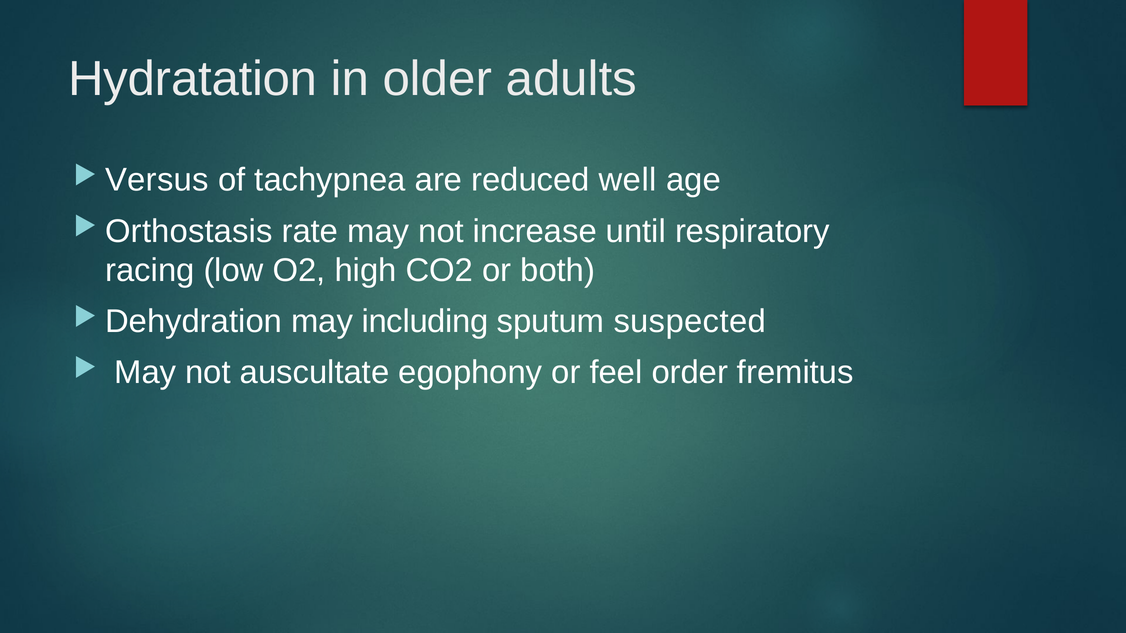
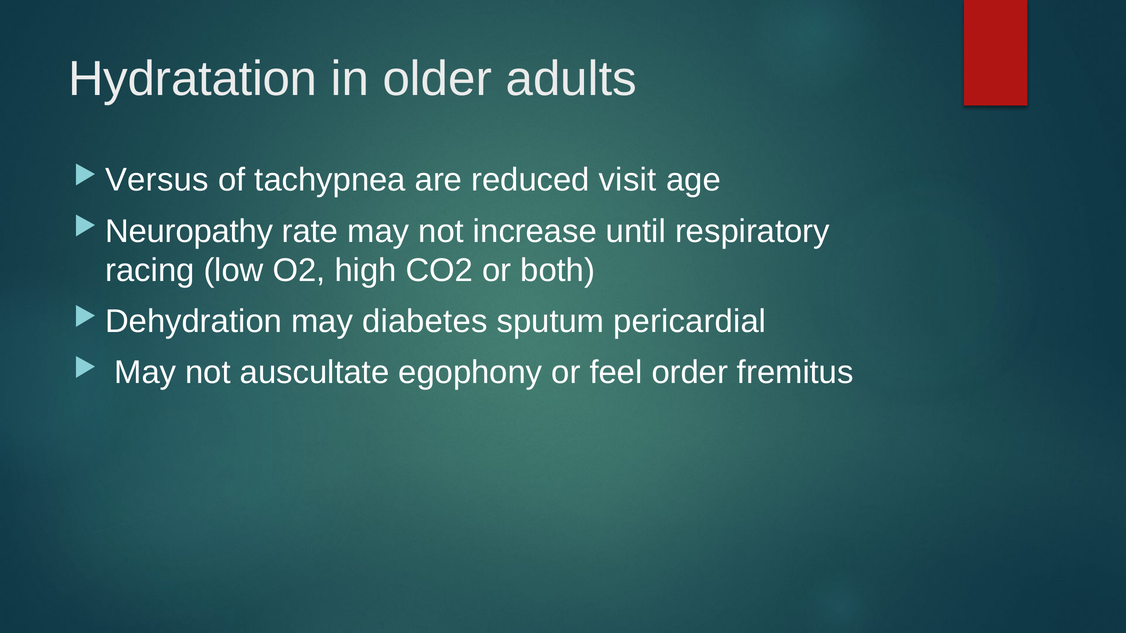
well: well -> visit (628, 180)
Orthostasis: Orthostasis -> Neuropathy (189, 231)
including: including -> diabetes (425, 322)
suspected: suspected -> pericardial (690, 322)
